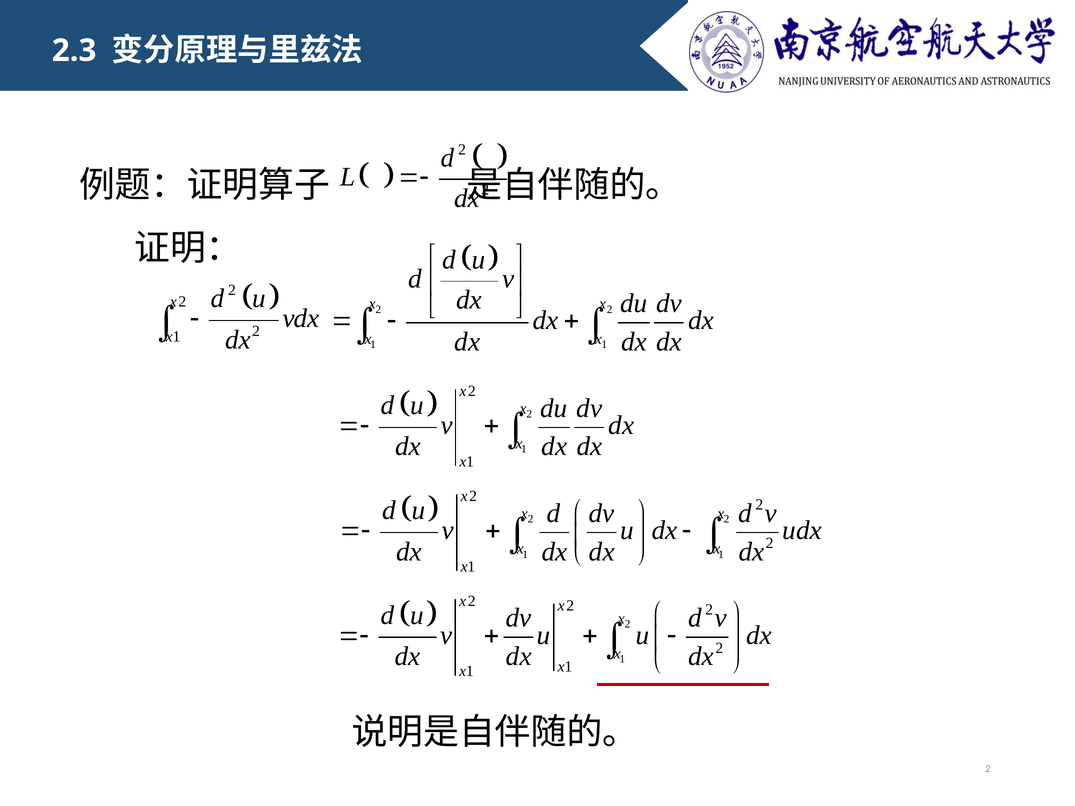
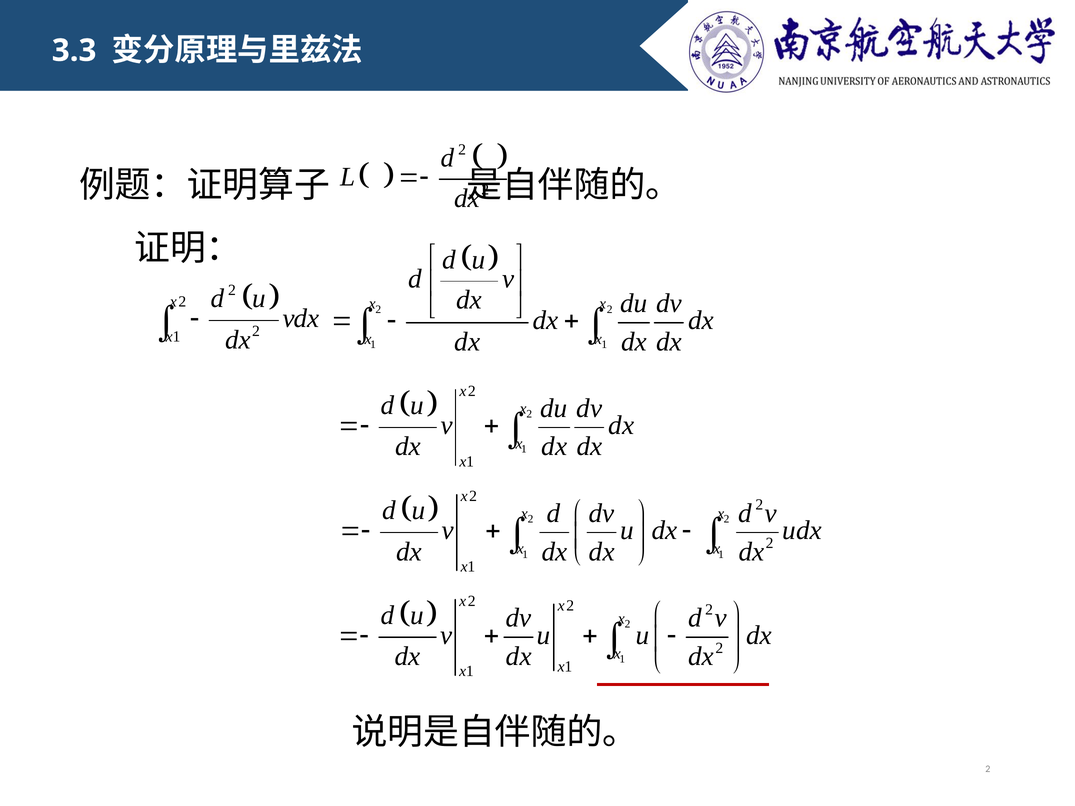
2.3: 2.3 -> 3.3 (74, 51)
